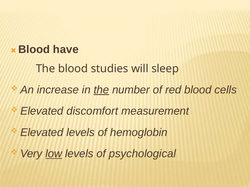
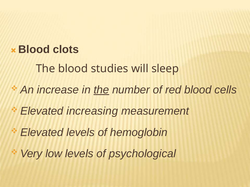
have: have -> clots (66, 50)
discomfort: discomfort -> increasing (92, 111)
low underline: present -> none (54, 154)
